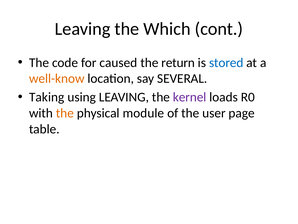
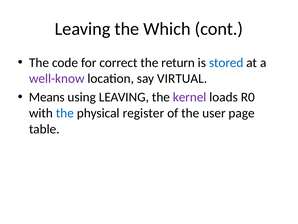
caused: caused -> correct (118, 63)
well-know colour: orange -> purple (57, 78)
SEVERAL: SEVERAL -> VIRTUAL (182, 78)
Taking: Taking -> Means (47, 97)
the colour: orange -> blue (65, 113)
module: module -> register (143, 113)
